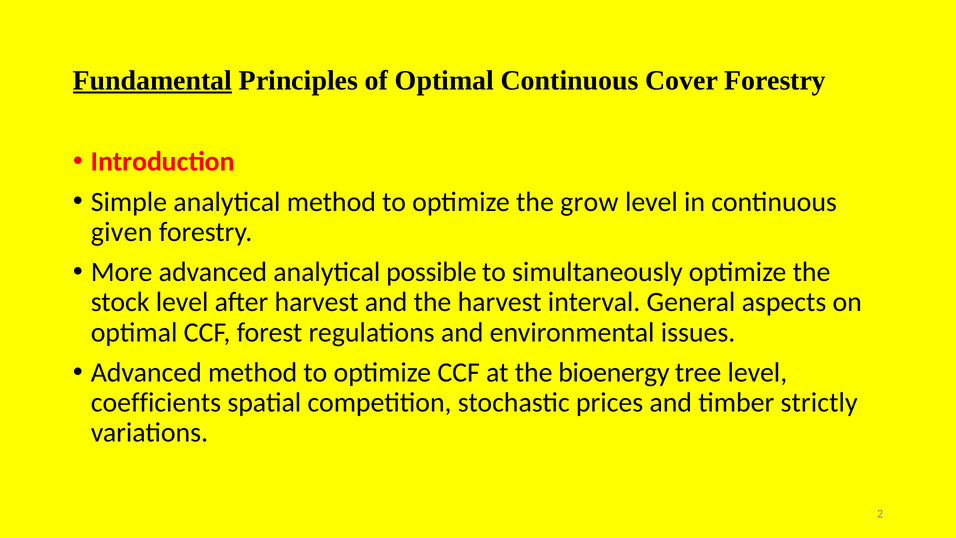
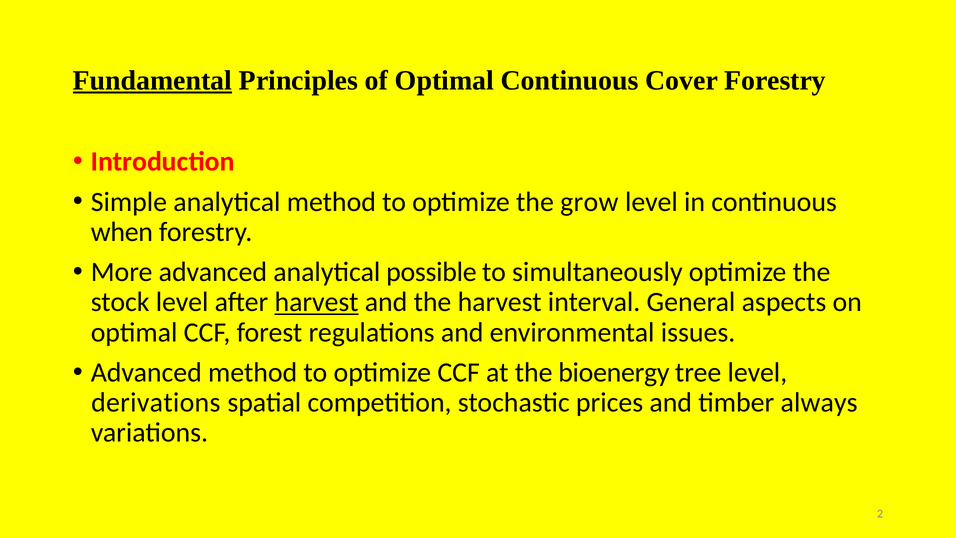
given: given -> when (122, 232)
harvest underline: none -> present (317, 302)
coefficients: coefficients -> derivations (156, 402)
strictly: strictly -> always (819, 402)
